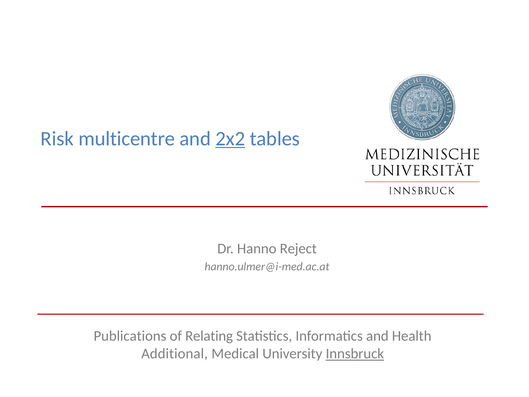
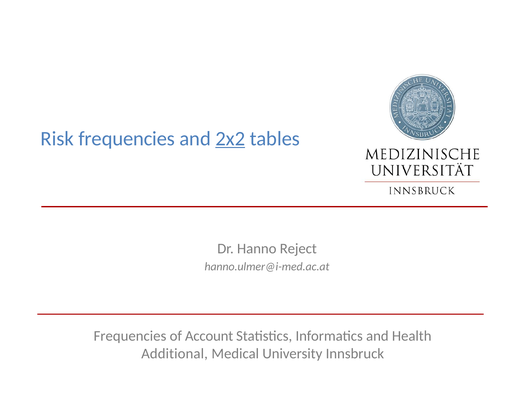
Risk multicentre: multicentre -> frequencies (127, 139)
Publications: Publications -> Frequencies (130, 336)
Relating: Relating -> Account (209, 336)
Innsbruck underline: present -> none (355, 354)
